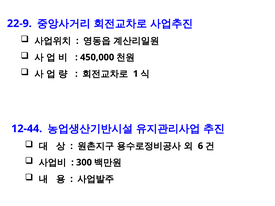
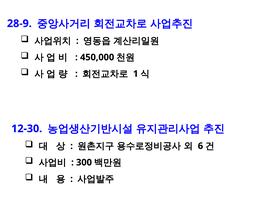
22-9: 22-9 -> 28-9 (19, 24)
12-44: 12-44 -> 12-30 (27, 129)
